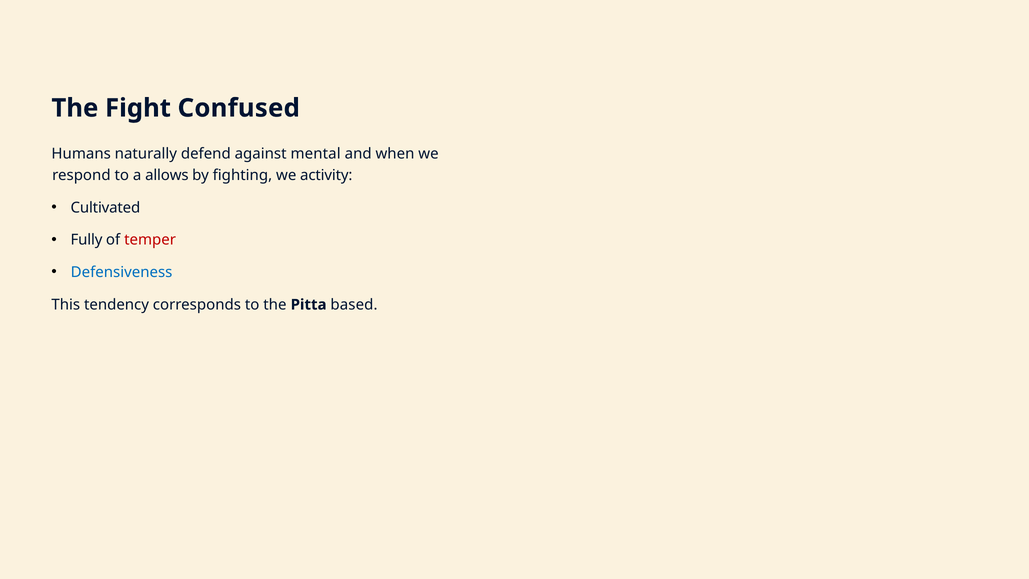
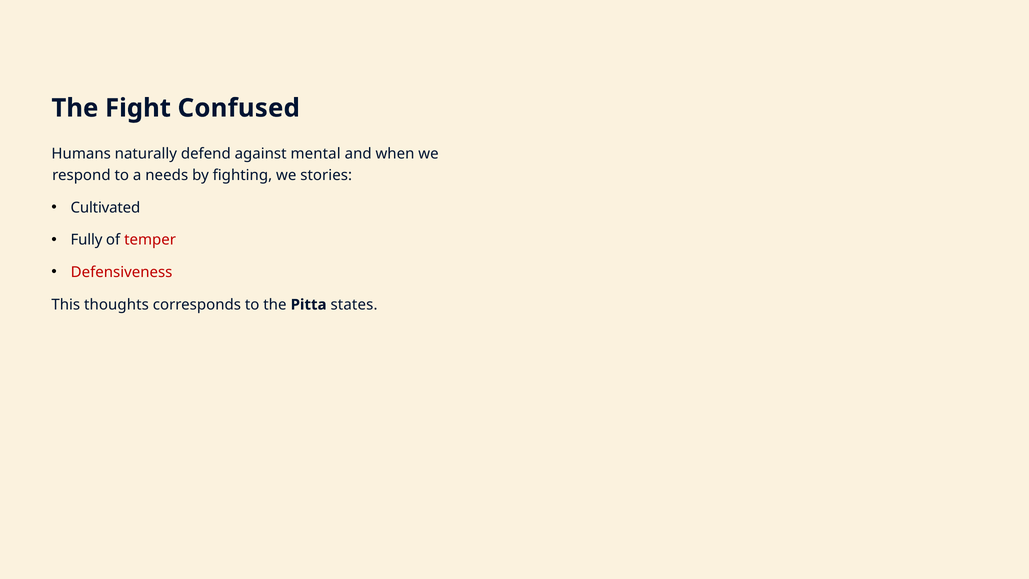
allows: allows -> needs (167, 175)
activity: activity -> stories (326, 175)
Defensiveness colour: blue -> red (122, 272)
tendency: tendency -> thoughts (116, 305)
based: based -> states (354, 305)
